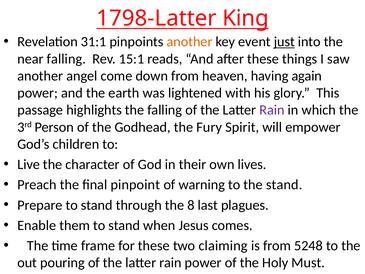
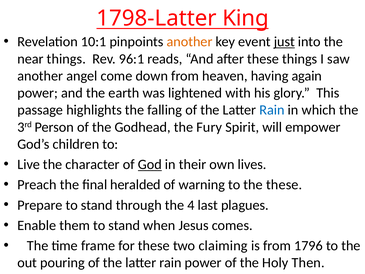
31:1: 31:1 -> 10:1 (94, 42)
near falling: falling -> things (66, 59)
15:1: 15:1 -> 96:1 (132, 59)
Rain colour: purple -> blue (272, 110)
God underline: none -> present (150, 164)
pinpoint: pinpoint -> heralded (135, 185)
the stand: stand -> these (284, 185)
8: 8 -> 4 (191, 205)
5248: 5248 -> 1796 (308, 245)
Must: Must -> Then (308, 263)
